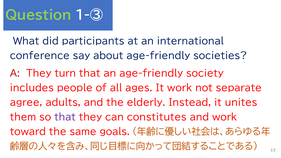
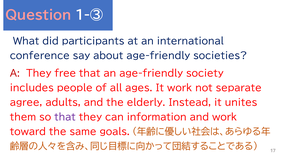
Question colour: light green -> pink (38, 15)
turn: turn -> free (65, 73)
constitutes: constitutes -> information (157, 117)
